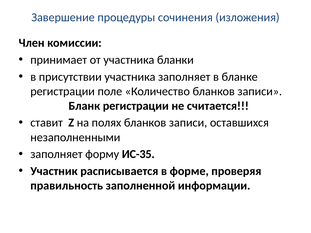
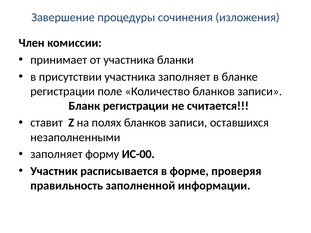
ИС-35: ИС-35 -> ИС-00 (138, 154)
